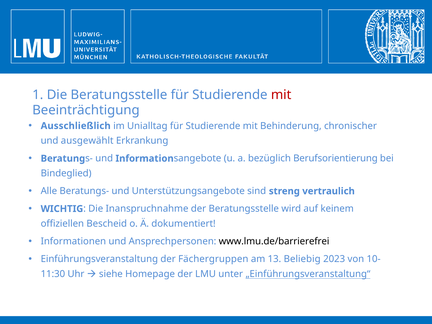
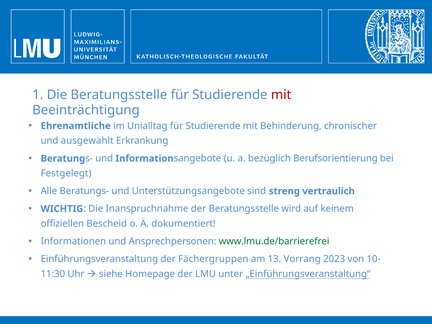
Ausschließlich: Ausschließlich -> Ehrenamtliche (76, 126)
Bindeglied: Bindeglied -> Festgelegt (66, 173)
www.lmu.de/barrierefrei colour: black -> green (274, 241)
Beliebig: Beliebig -> Vorrang (302, 259)
